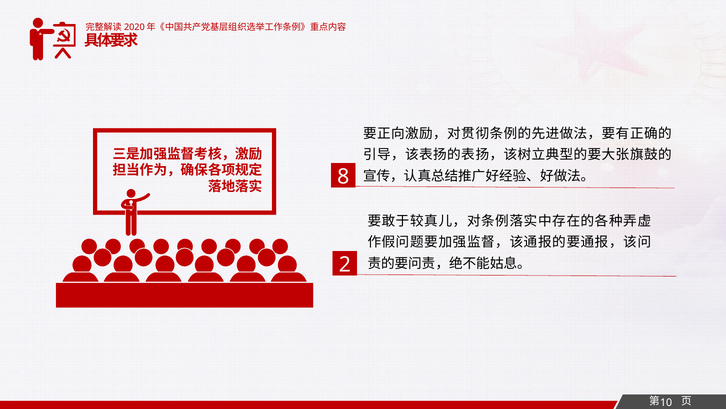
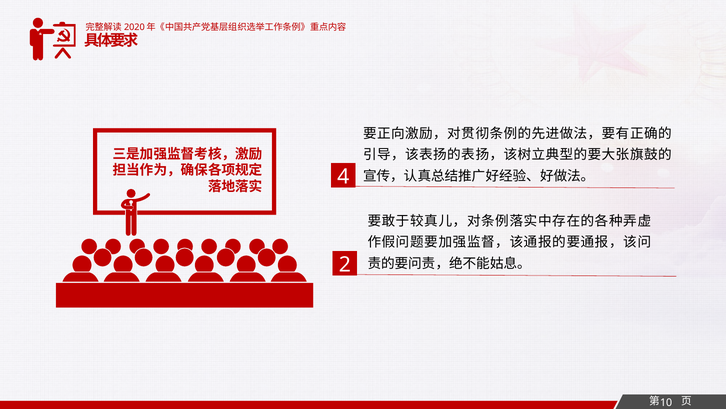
8: 8 -> 4 (343, 176)
